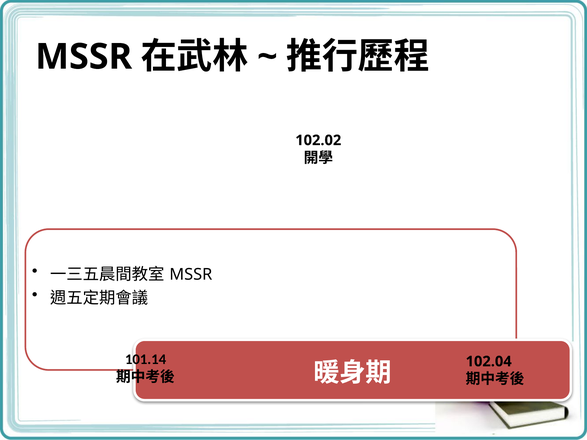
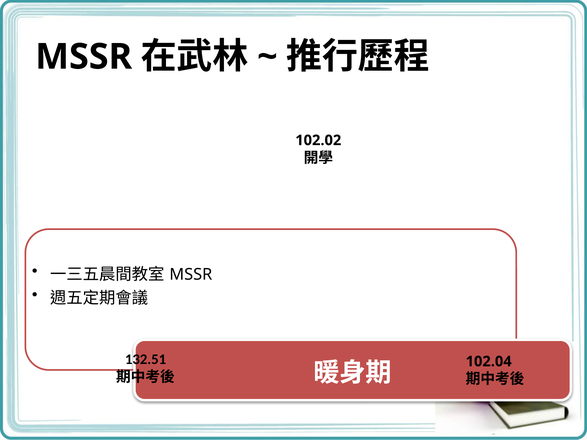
101.14: 101.14 -> 132.51 (146, 359)
